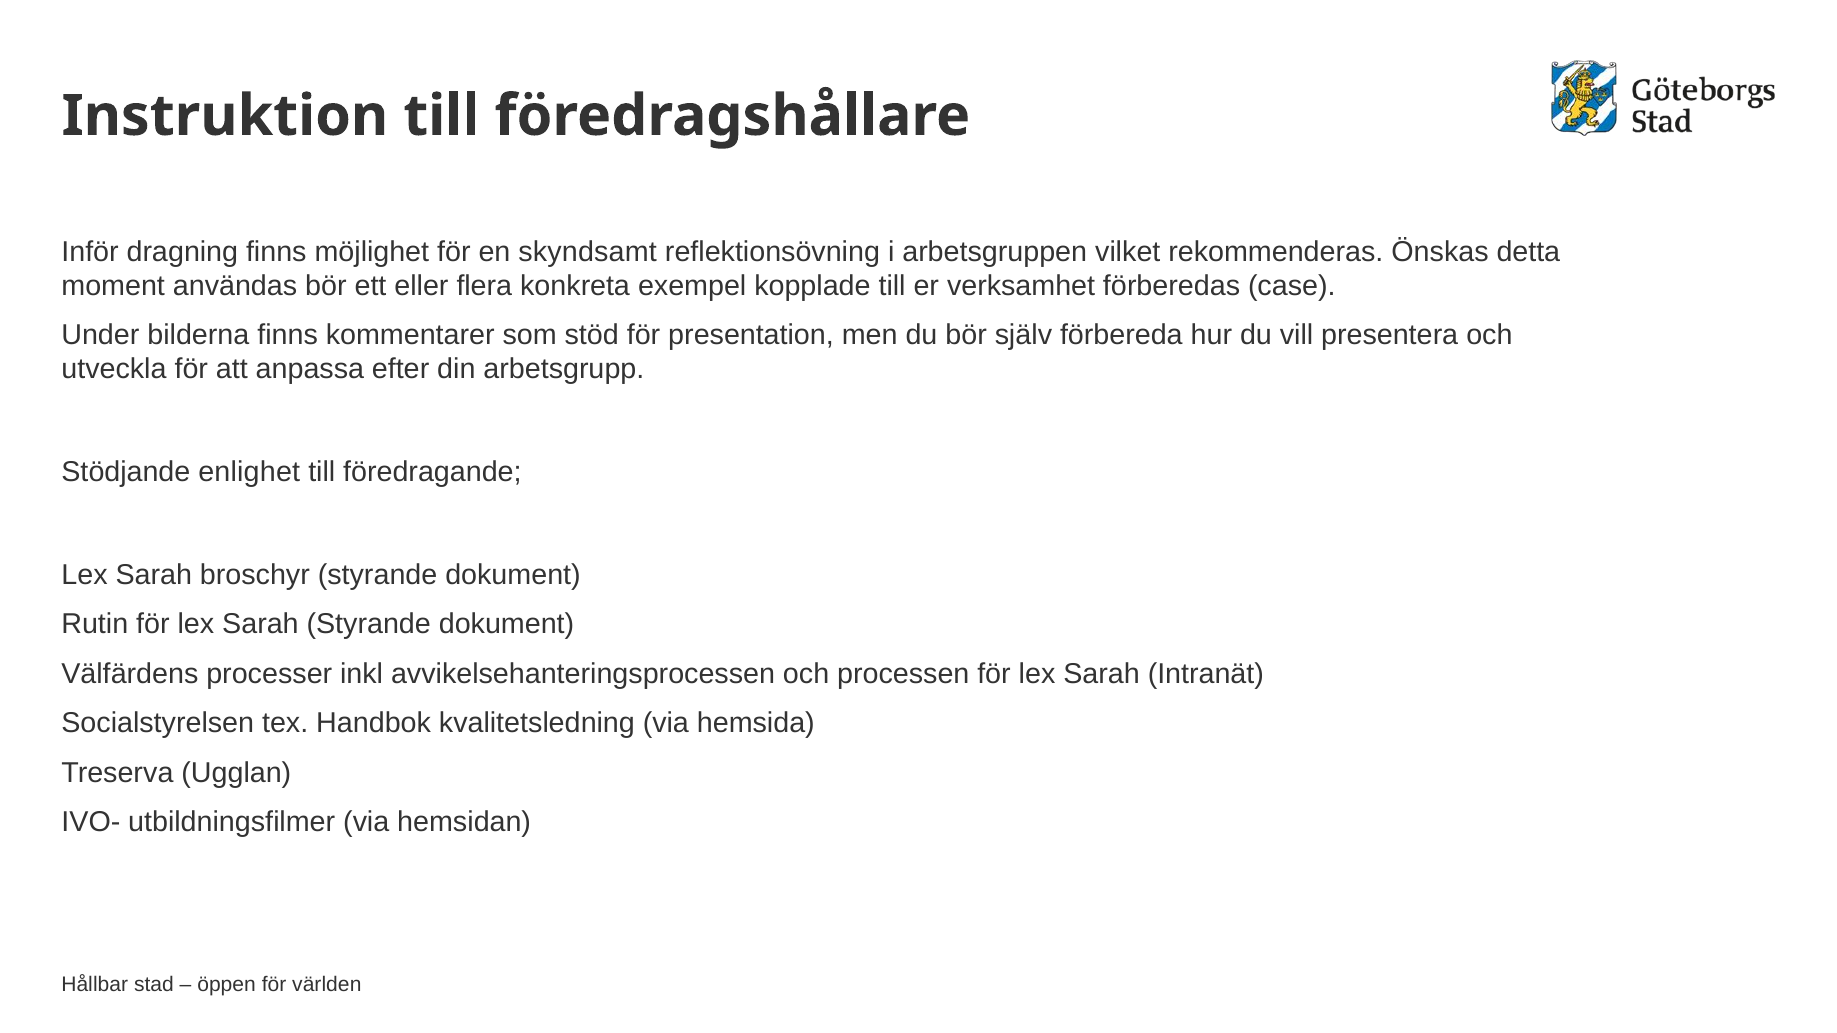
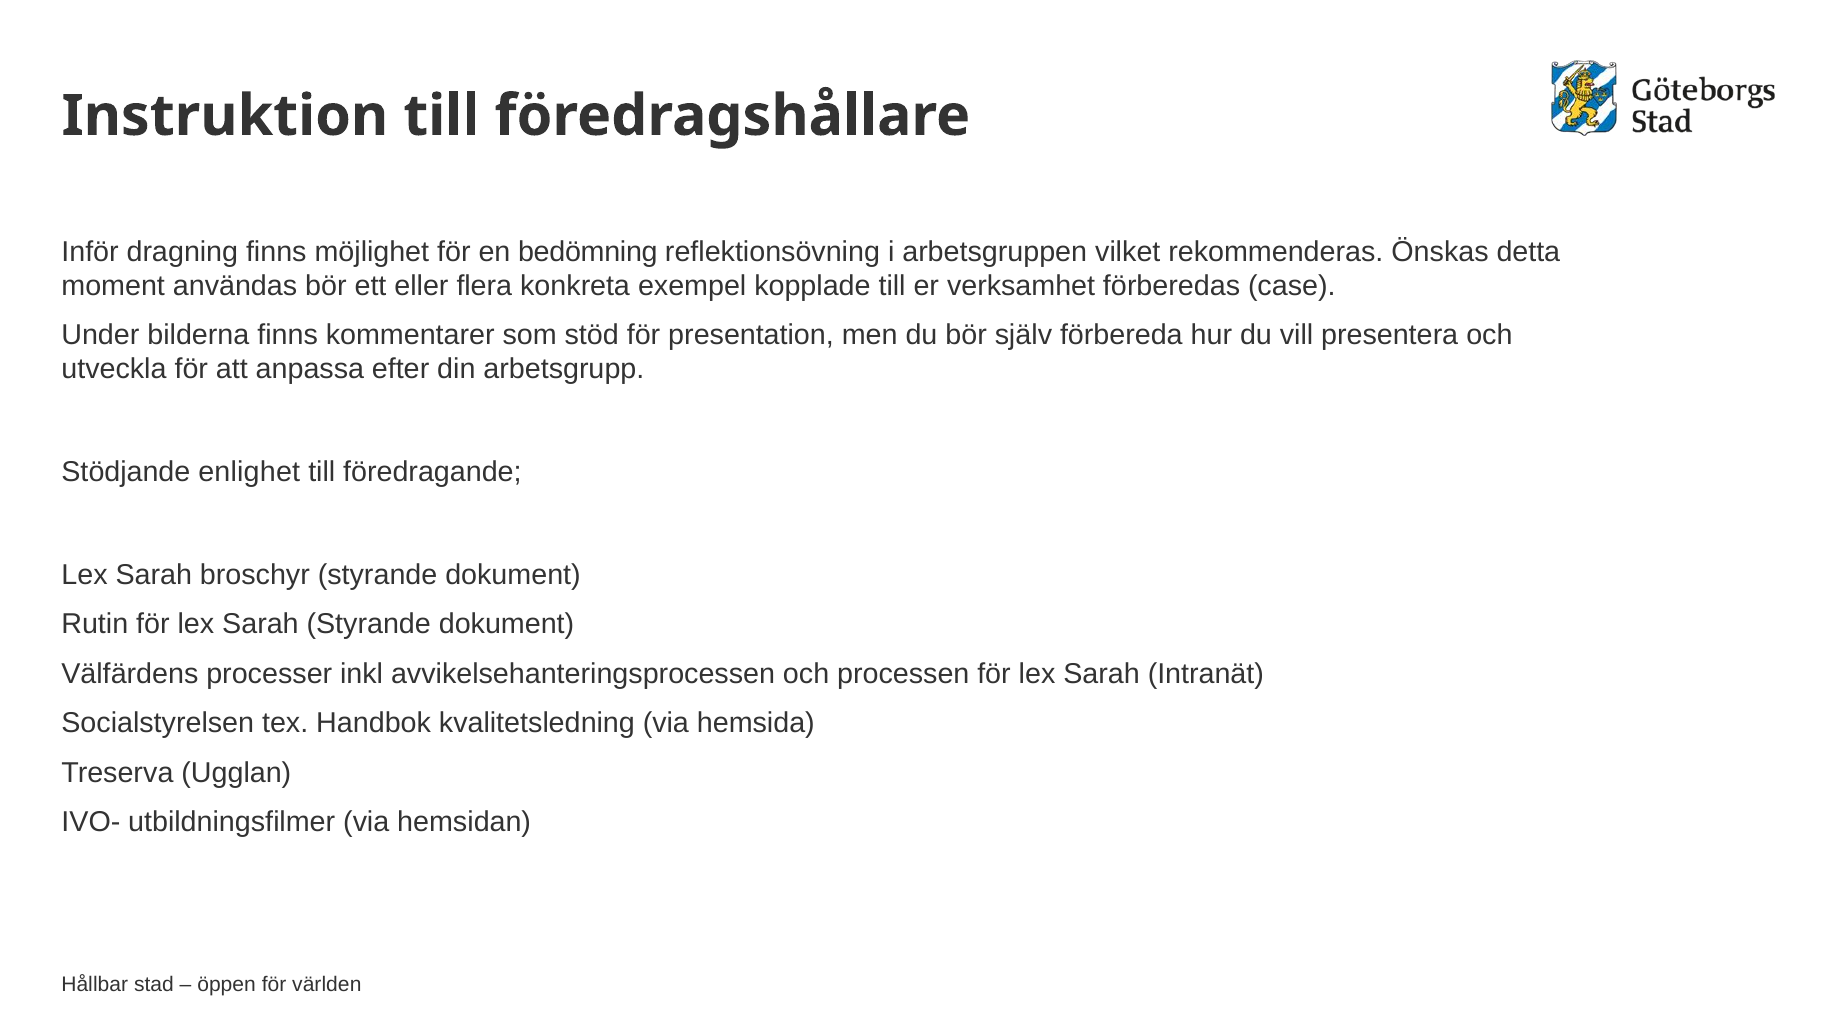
skyndsamt: skyndsamt -> bedömning (588, 252)
